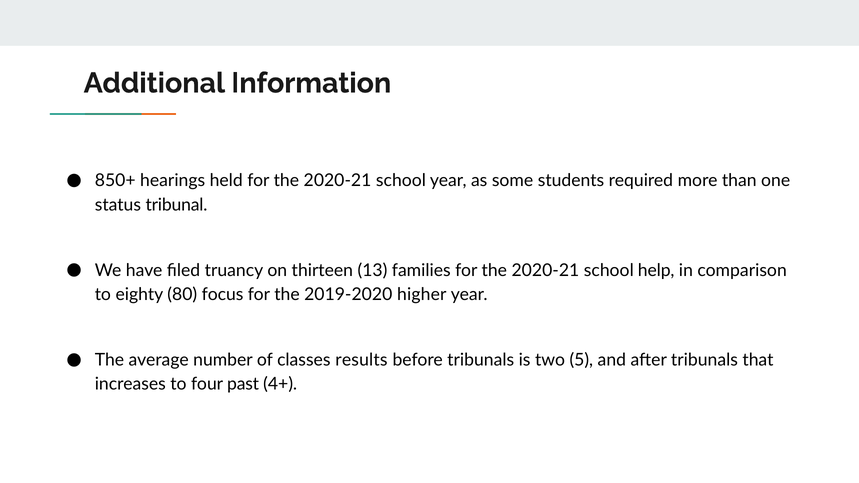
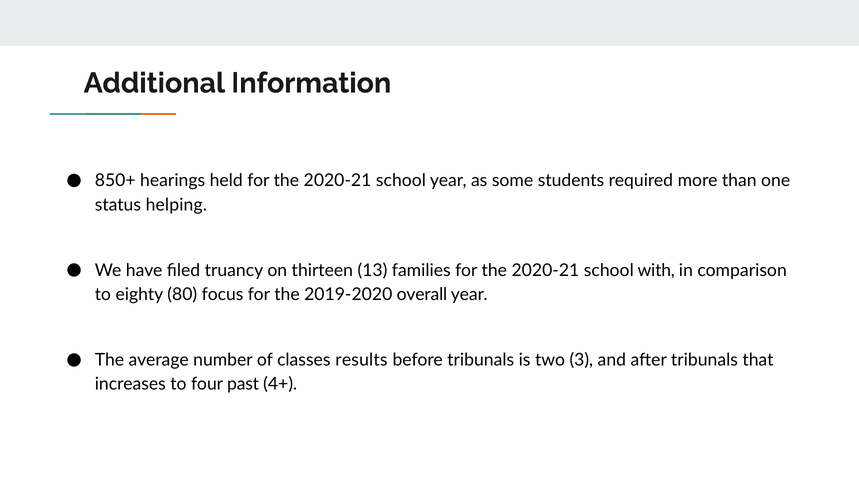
tribunal: tribunal -> helping (176, 205)
help: help -> with (656, 270)
higher: higher -> overall (422, 295)
5: 5 -> 3 (581, 360)
